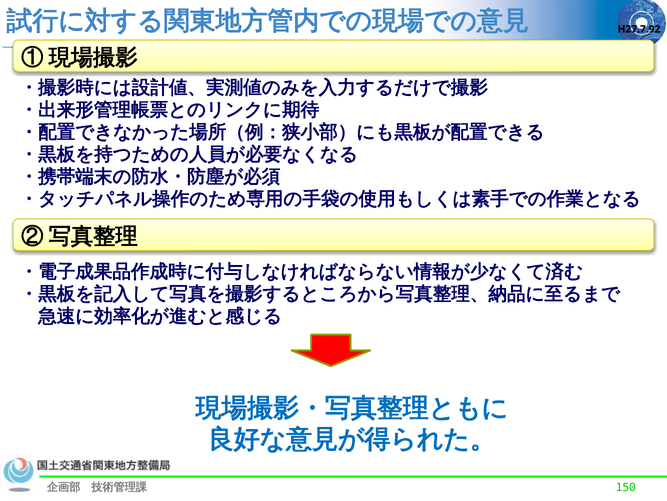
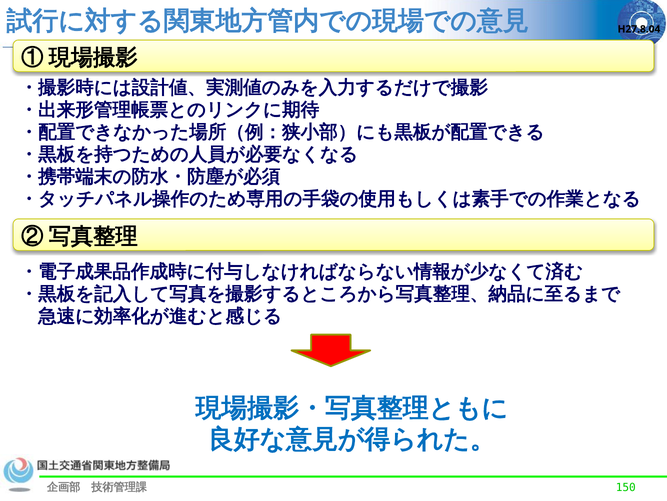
H27.7.92: H27.7.92 -> H27.8.04 (639, 29)
